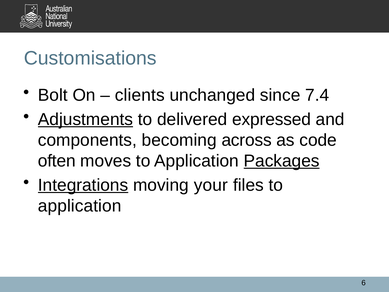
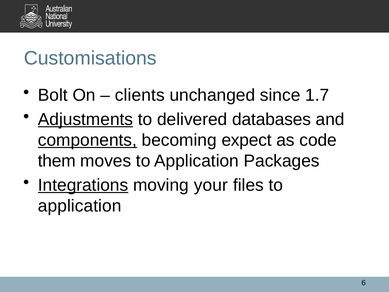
7.4: 7.4 -> 1.7 (317, 95)
expressed: expressed -> databases (272, 119)
components underline: none -> present (87, 140)
across: across -> expect (247, 140)
often: often -> them (57, 161)
Packages underline: present -> none (282, 161)
